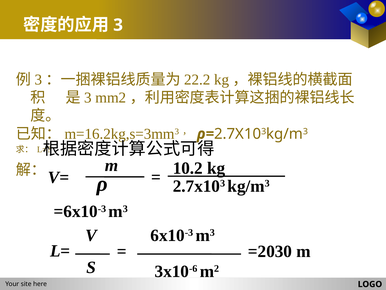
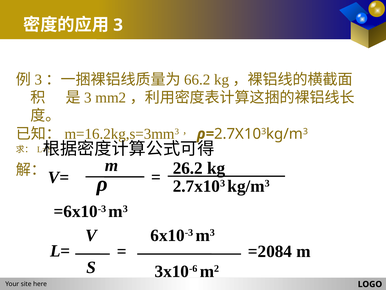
22.2: 22.2 -> 66.2 (197, 80)
10.2: 10.2 -> 26.2 (188, 168)
=2030: =2030 -> =2084 (270, 251)
